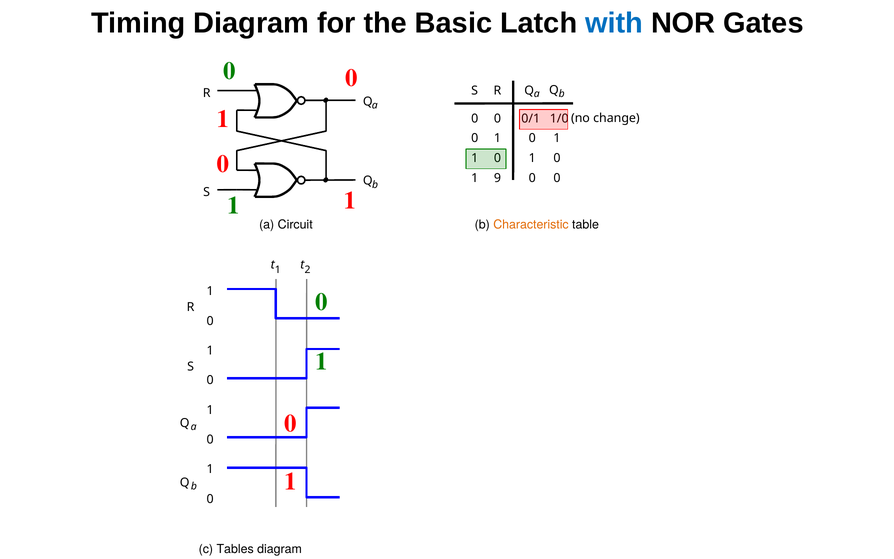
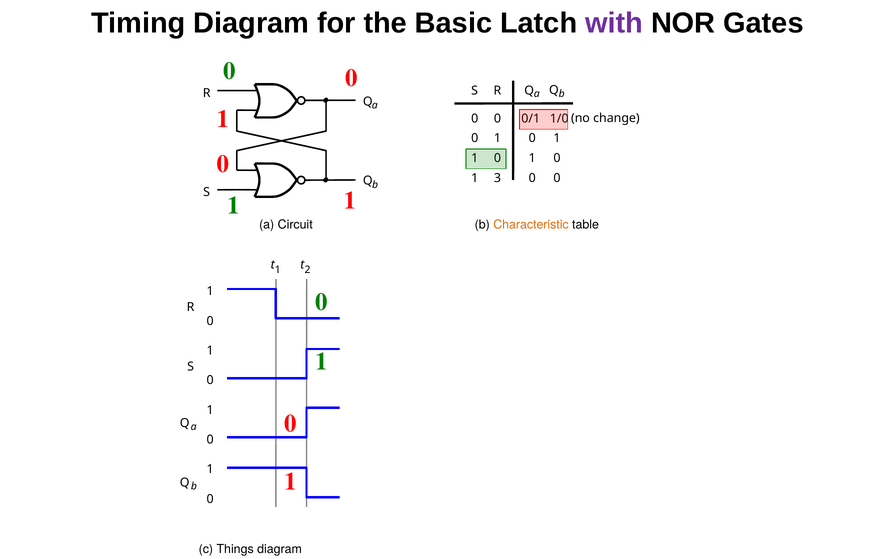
with colour: blue -> purple (614, 23)
1 9: 9 -> 3 (498, 178)
Tables: Tables -> Things (235, 549)
